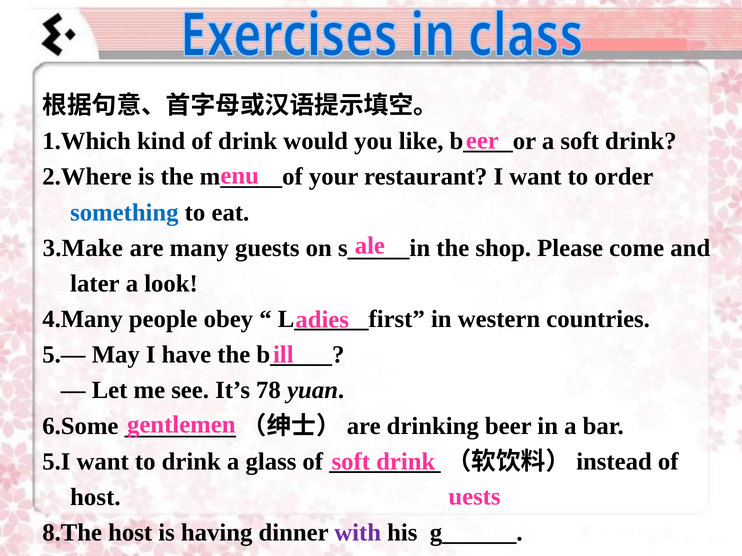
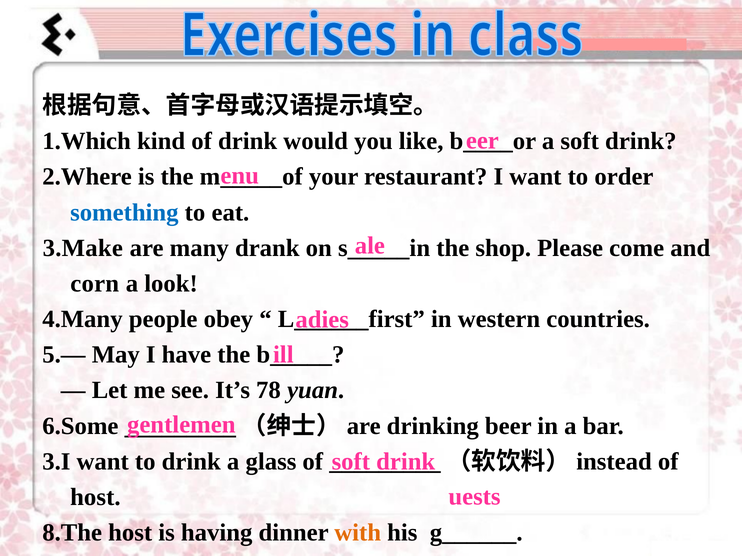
guests: guests -> drank (267, 248)
later: later -> corn (95, 284)
5.I: 5.I -> 3.I (56, 462)
with colour: purple -> orange (358, 533)
